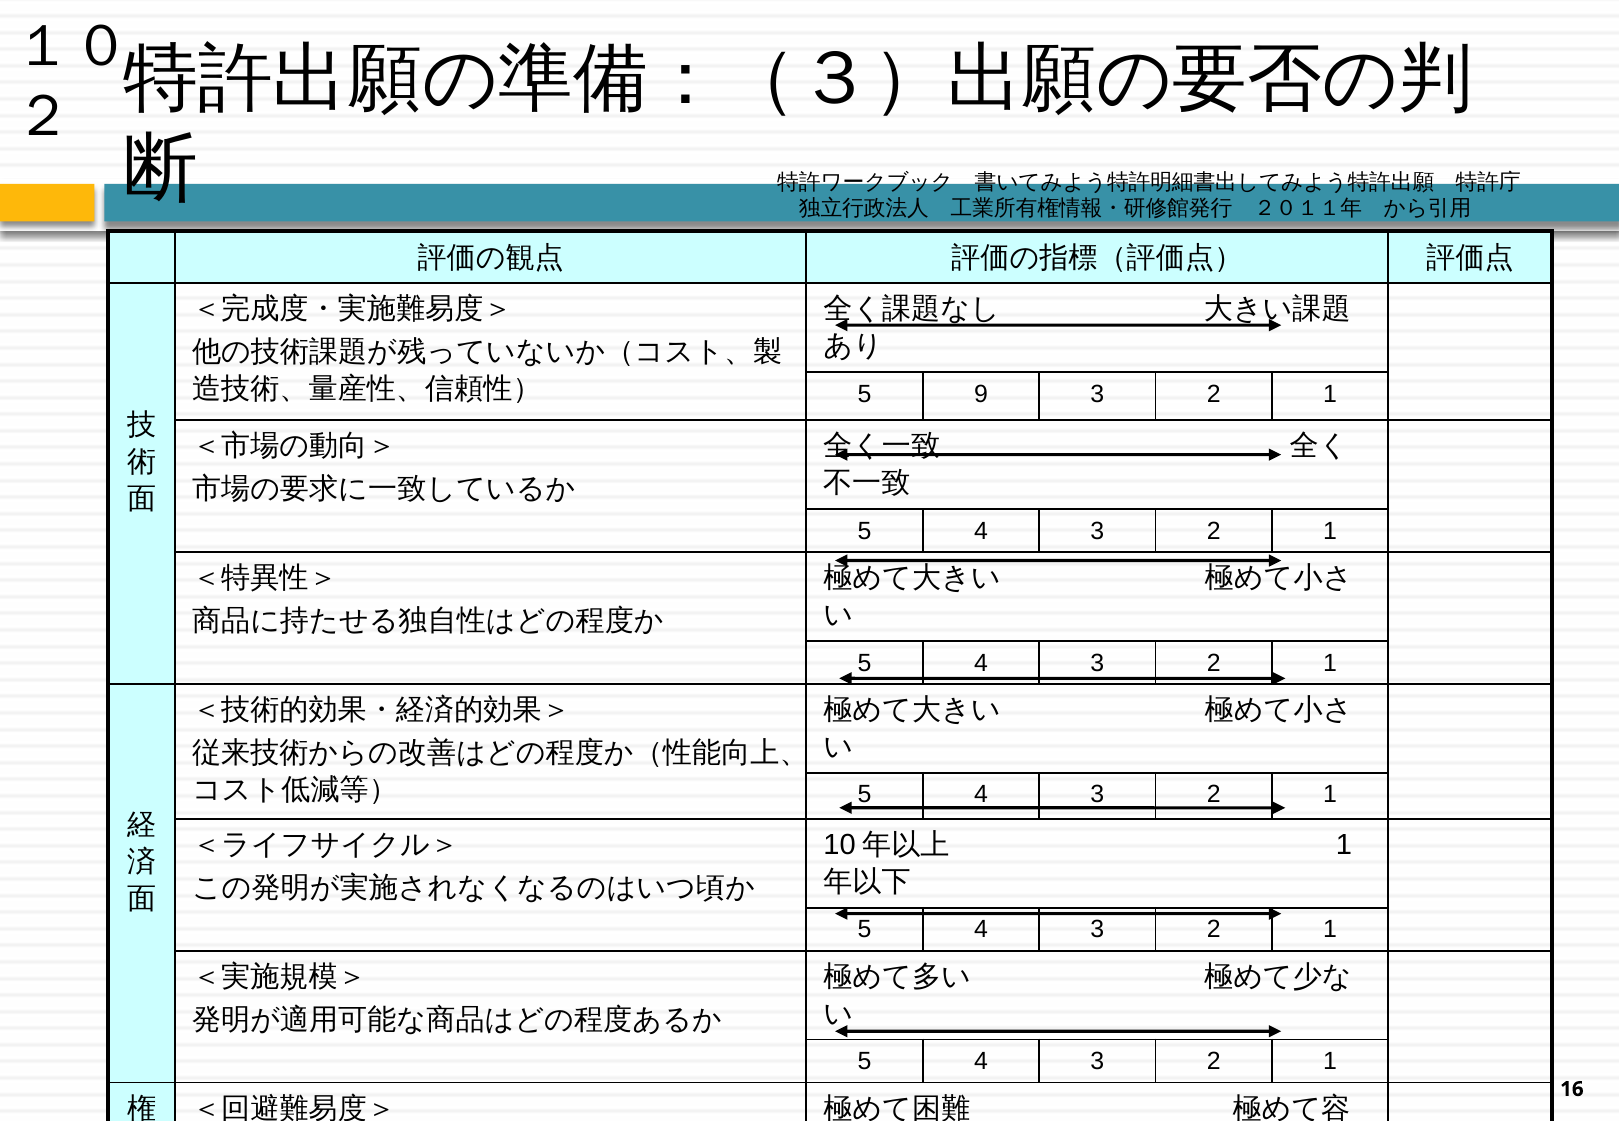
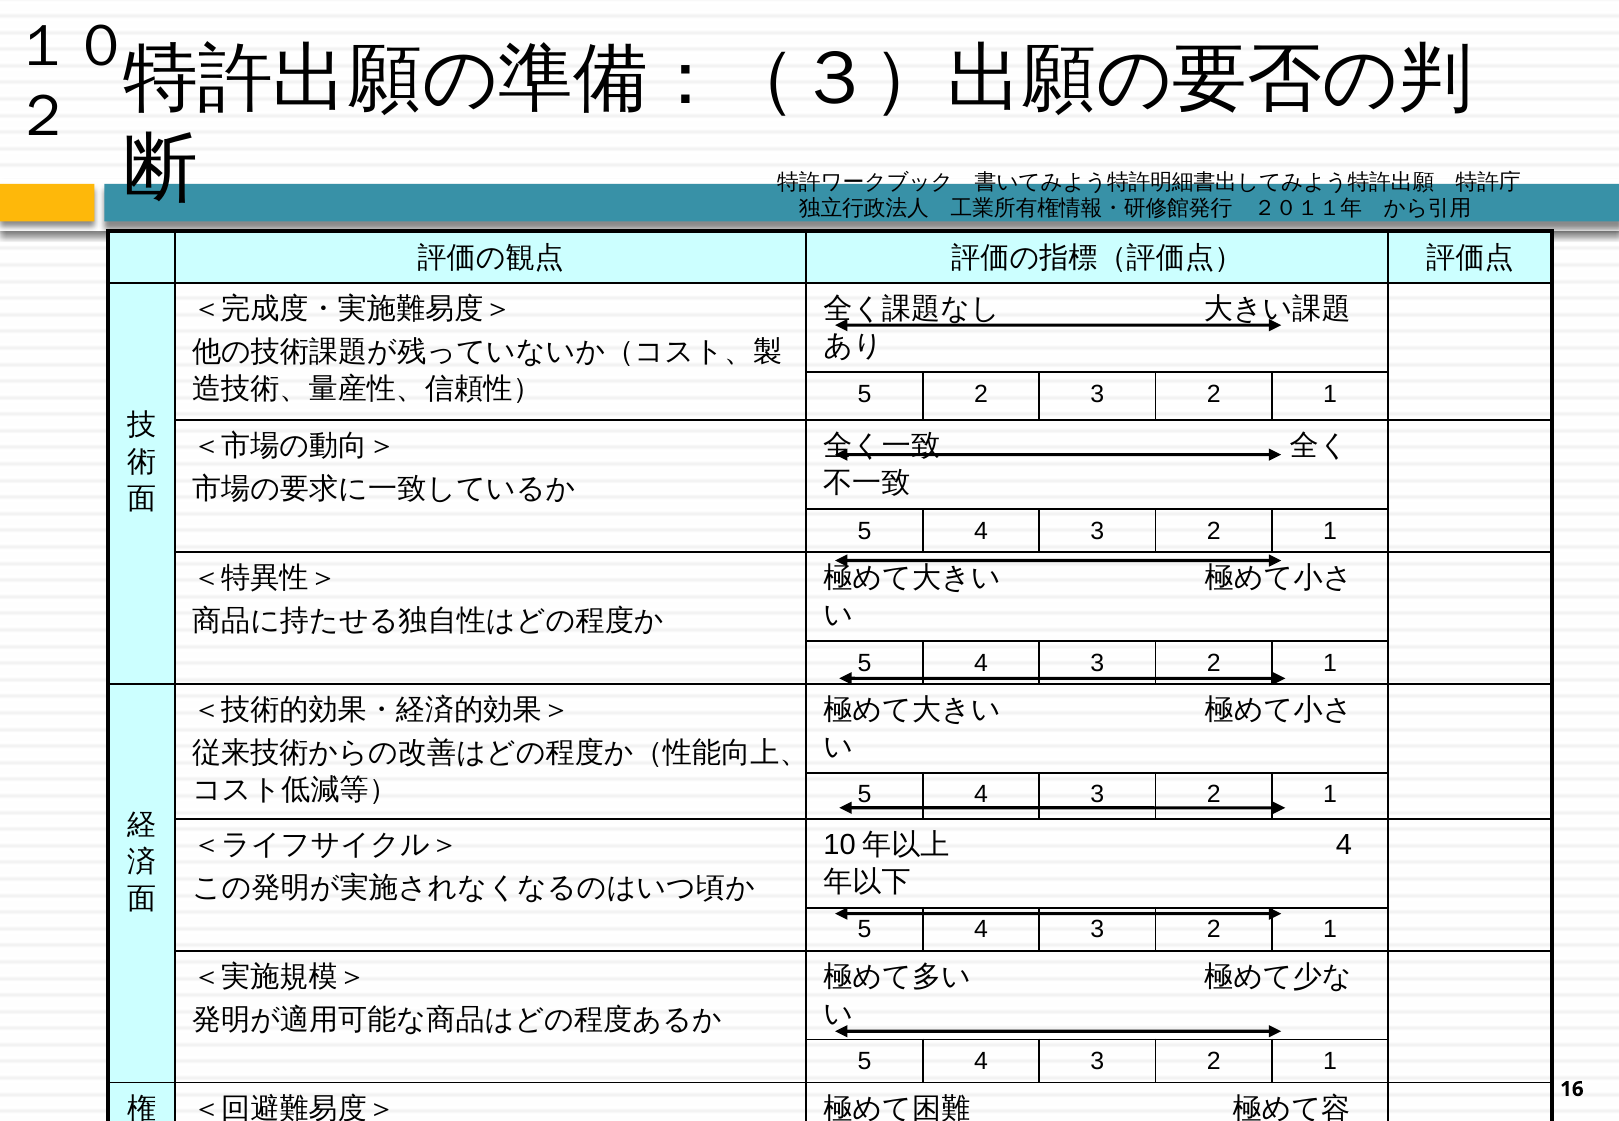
5 9: 9 -> 2 (981, 394)
1: 1 -> 4 (1344, 845)
